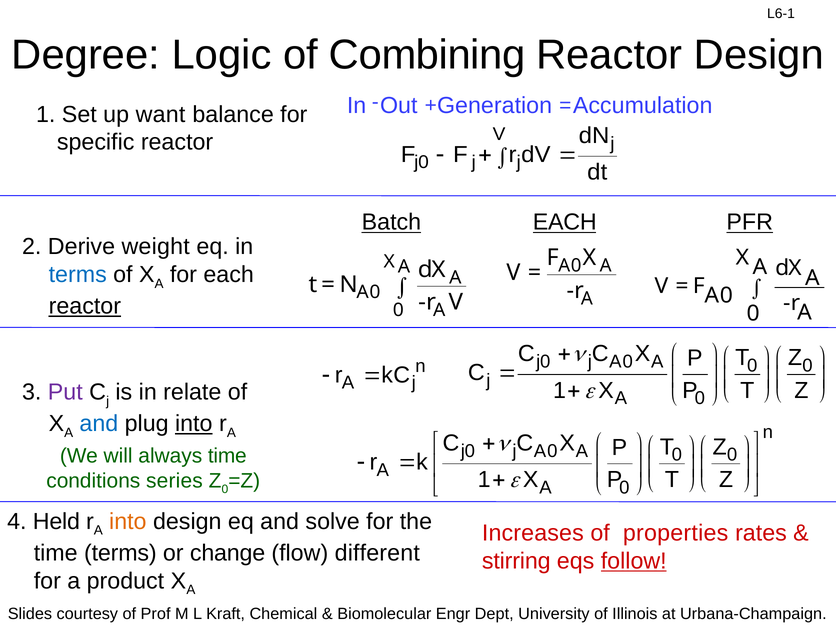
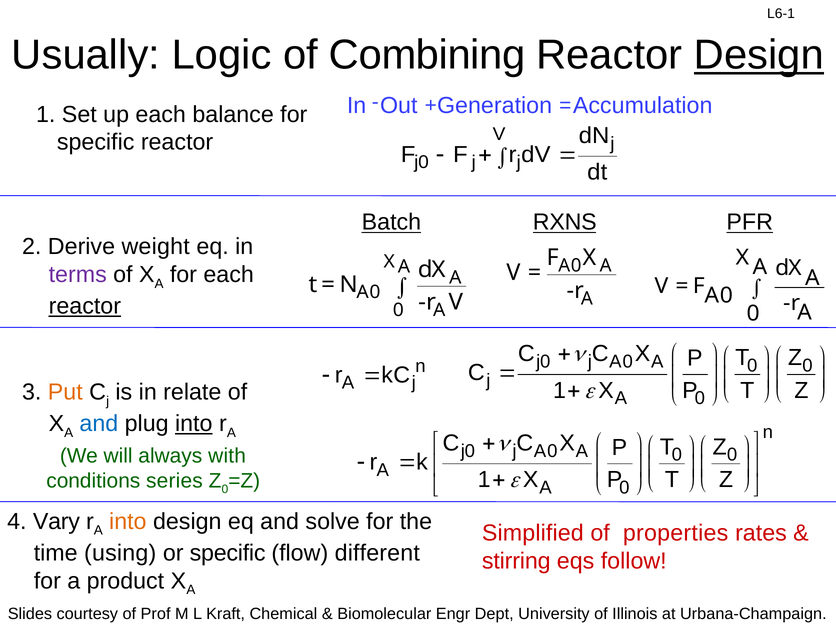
Degree: Degree -> Usually (86, 55)
Design underline: none -> present (759, 55)
up want: want -> each (161, 114)
EACH: EACH -> RXNS (565, 222)
terms colour: blue -> purple (78, 275)
Put colour: purple -> orange (65, 392)
always time: time -> with (227, 456)
Held: Held -> Vary (56, 521)
Increases: Increases -> Simplified (533, 533)
time terms: terms -> using (120, 553)
or change: change -> specific (228, 553)
follow underline: present -> none (634, 561)
